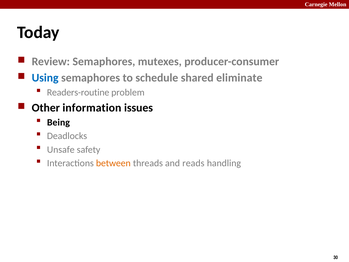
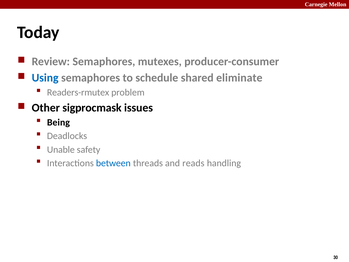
Readers-routine: Readers-routine -> Readers-rmutex (78, 92)
information: information -> sigprocmask (92, 108)
Unsafe: Unsafe -> Unable (61, 149)
between colour: orange -> blue (113, 163)
